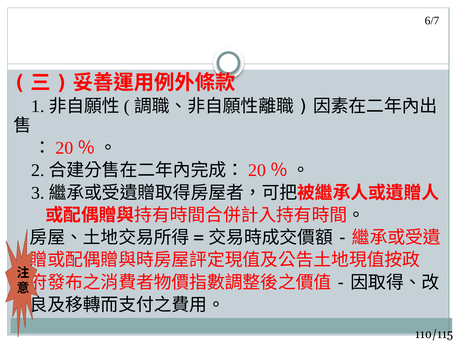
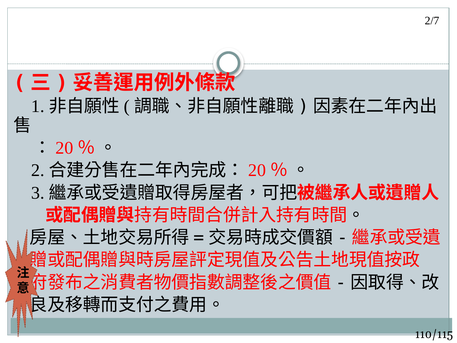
6/7: 6/7 -> 2/7 (432, 21)
